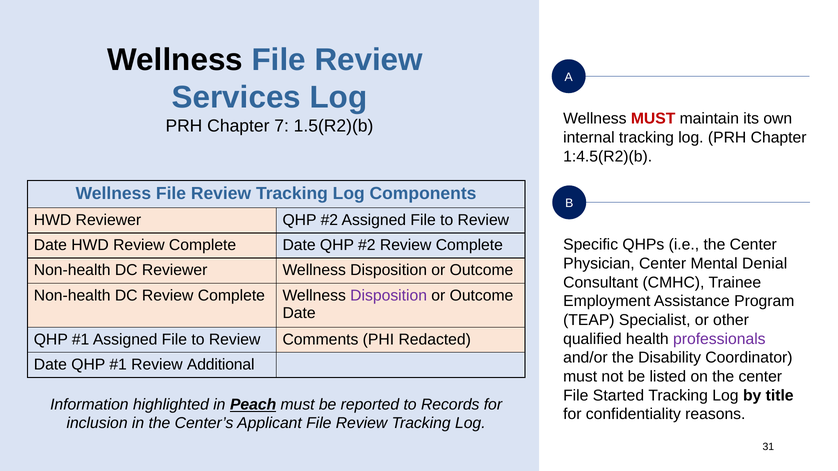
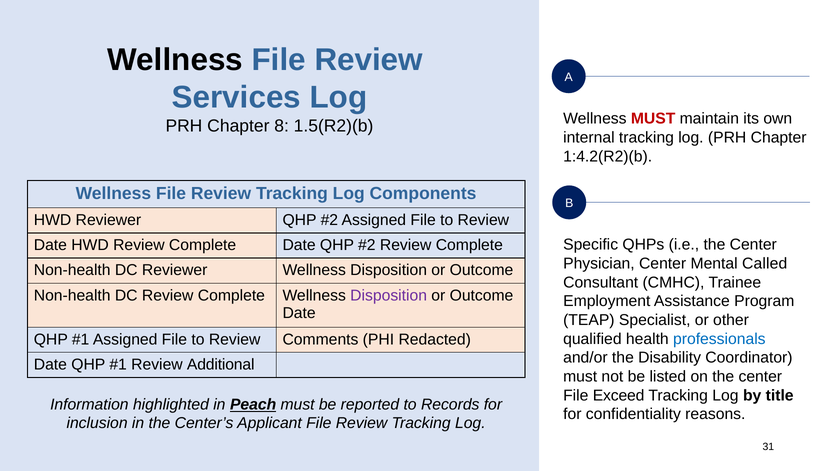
7: 7 -> 8 (282, 126)
1:4.5(R2)(b: 1:4.5(R2)(b -> 1:4.2(R2)(b (608, 156)
Denial: Denial -> Called (765, 264)
professionals colour: purple -> blue (719, 339)
Started: Started -> Exceed (619, 396)
